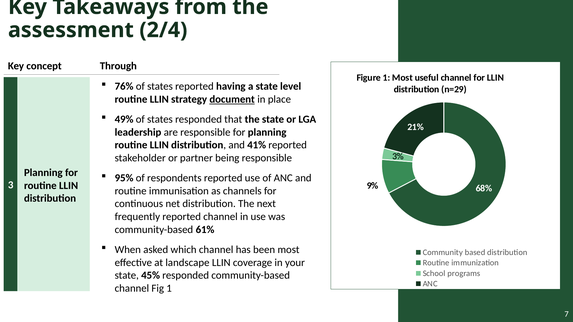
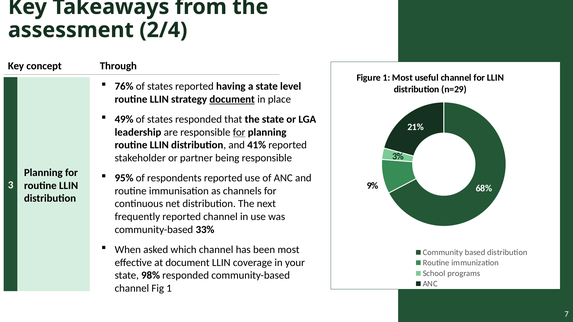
for underline: none -> present (239, 132)
61%: 61% -> 33% (205, 230)
at landscape: landscape -> document (187, 263)
45%: 45% -> 98% (151, 276)
